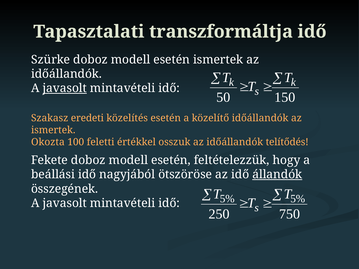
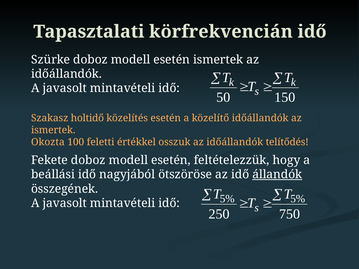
transzformáltja: transzformáltja -> körfrekvencián (221, 32)
javasolt underline: present -> none (65, 88)
eredeti: eredeti -> holtidő (87, 118)
